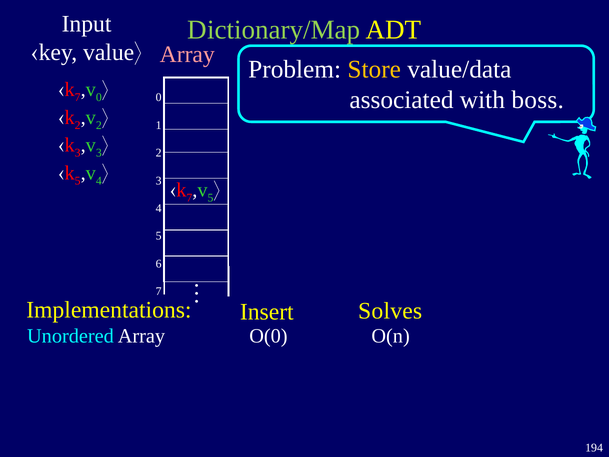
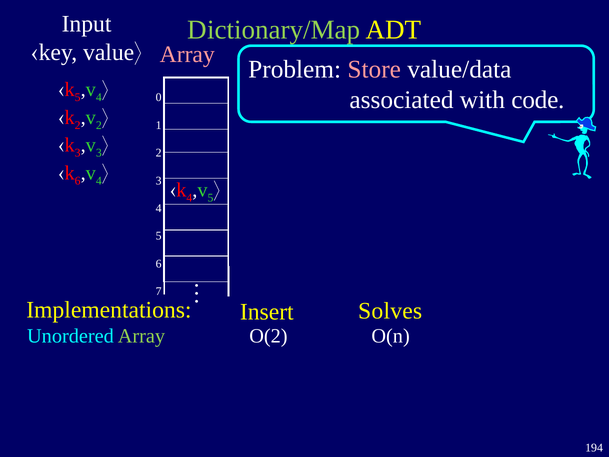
Store colour: yellow -> pink (374, 69)
7: 7 -> 5 (78, 97)
0: 0 -> 4 (99, 97)
boss: boss -> code (538, 100)
5: 5 -> 6 (78, 181)
7: 7 -> 4 (189, 198)
Array colour: white -> light green (141, 336)
O(0: O(0 -> O(2 (268, 336)
